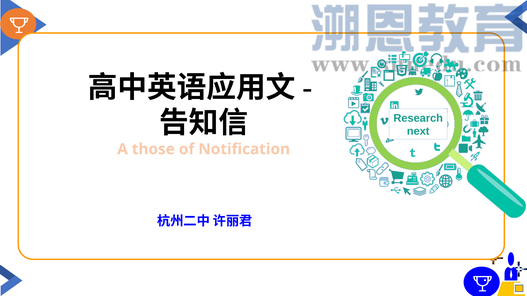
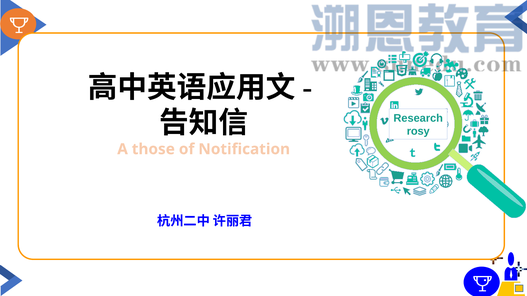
next: next -> rosy (418, 132)
